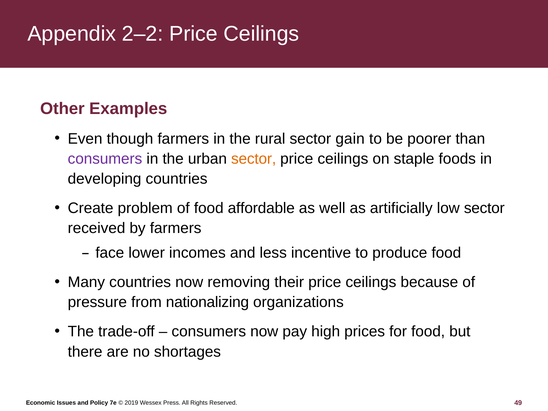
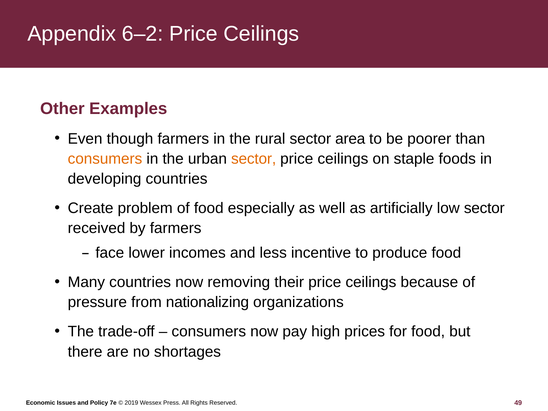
2–2: 2–2 -> 6–2 (143, 34)
gain: gain -> area (350, 139)
consumers colour: purple -> orange (105, 159)
affordable: affordable -> especially (261, 208)
